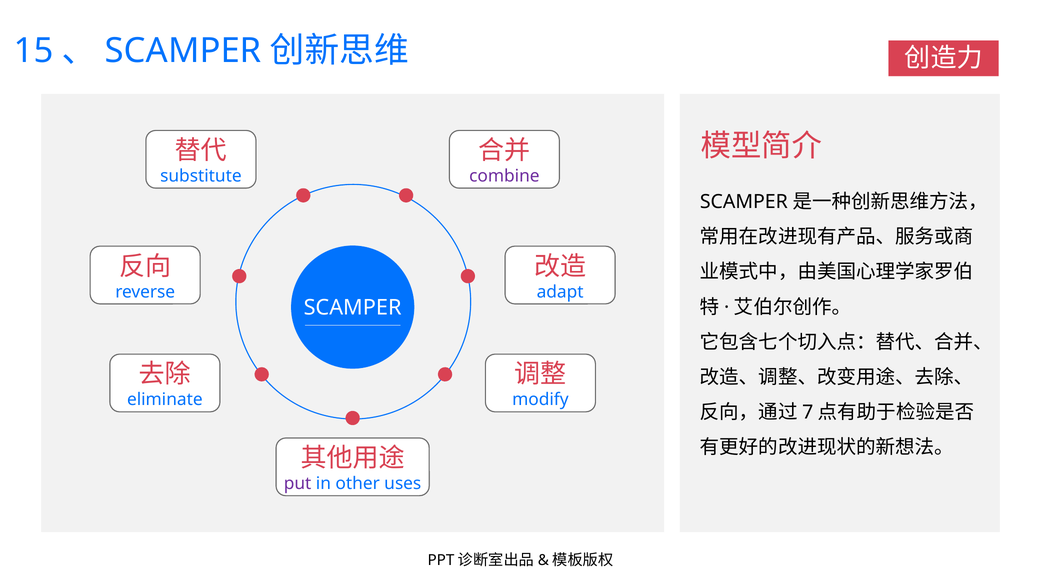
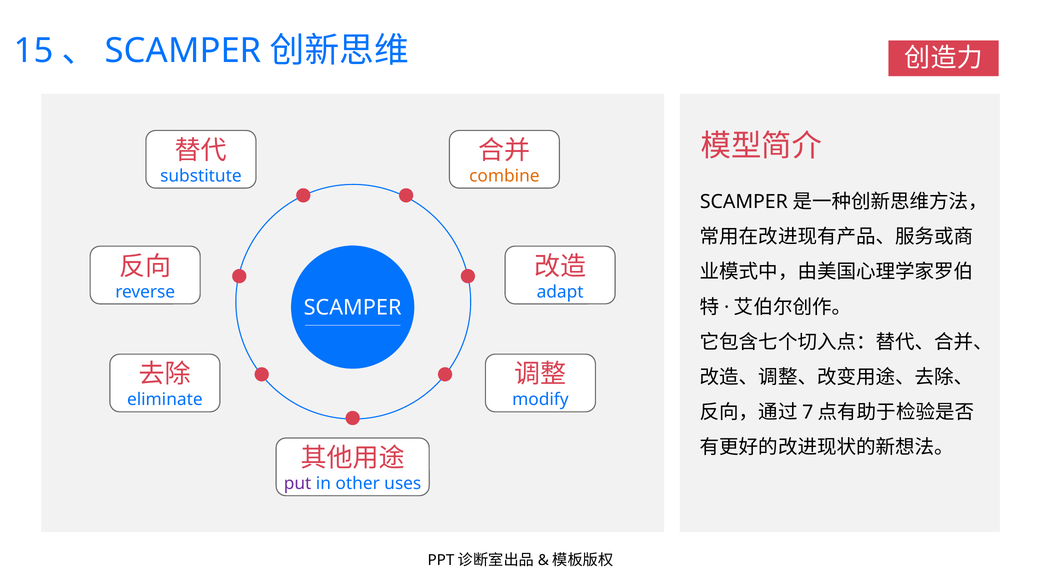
combine colour: purple -> orange (504, 176)
